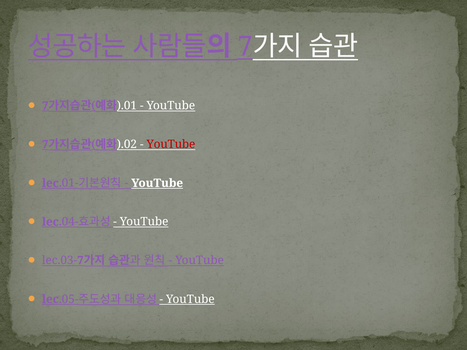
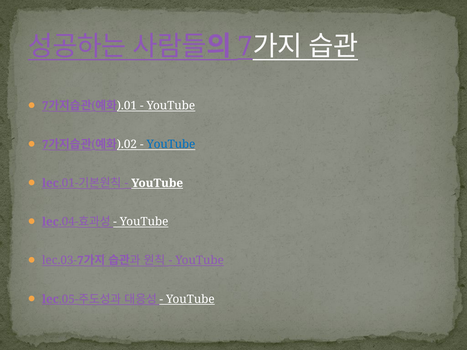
YouTube colour: red -> blue (171, 145)
